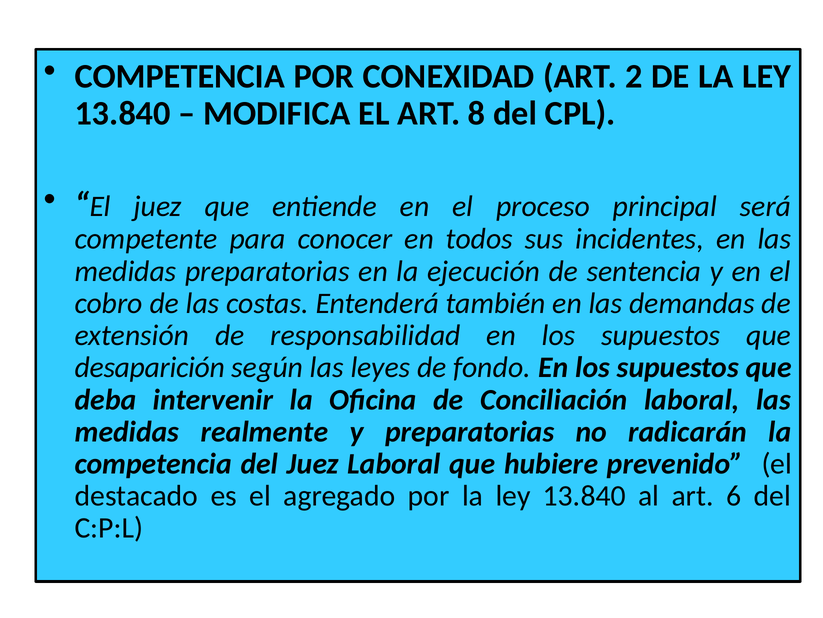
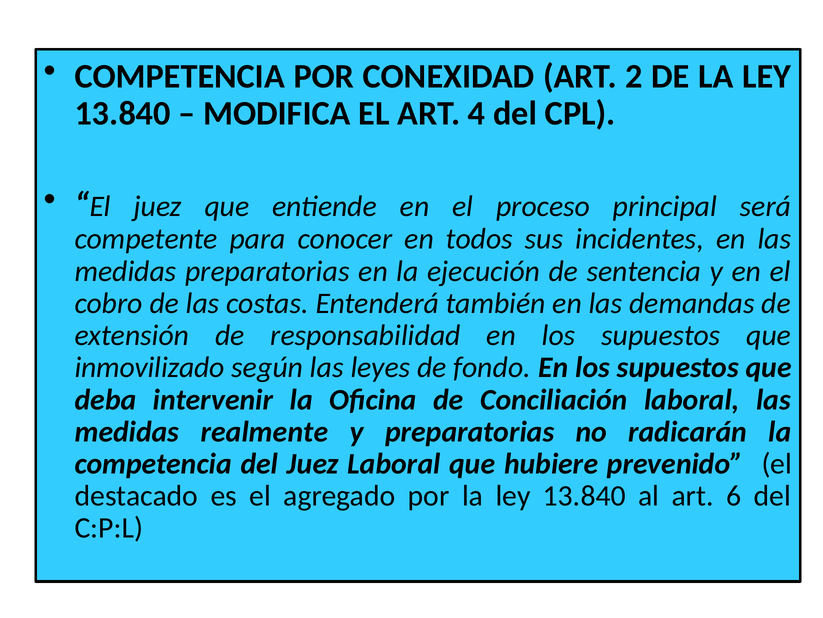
8: 8 -> 4 (477, 113)
desaparición: desaparición -> inmovilizado (150, 367)
